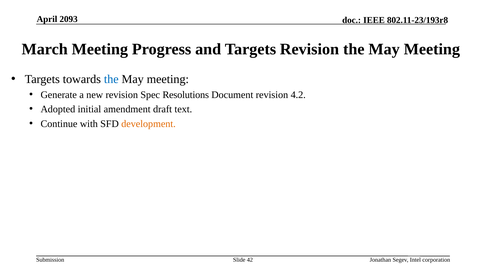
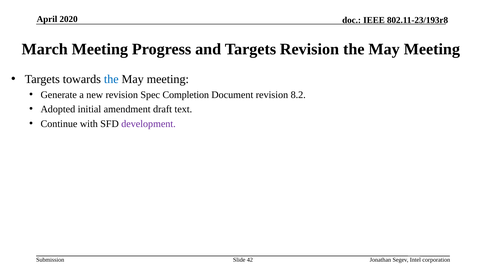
2093: 2093 -> 2020 (69, 19)
Resolutions: Resolutions -> Completion (186, 95)
4.2: 4.2 -> 8.2 (298, 95)
development colour: orange -> purple (148, 124)
